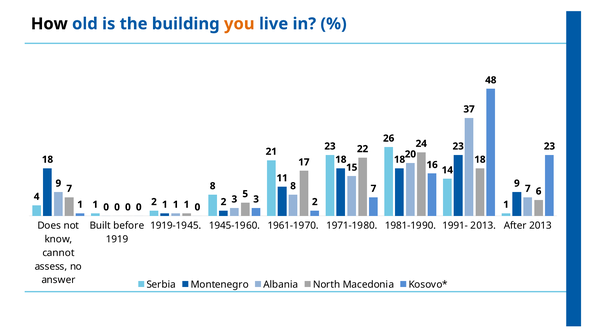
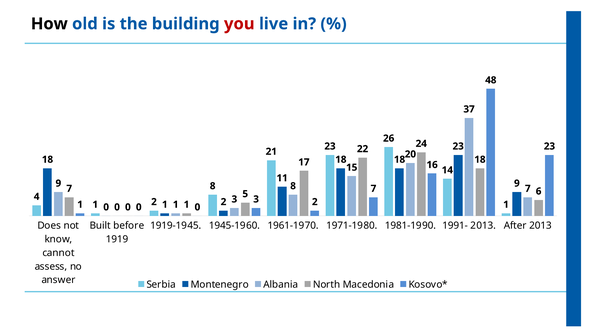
you colour: orange -> red (239, 24)
